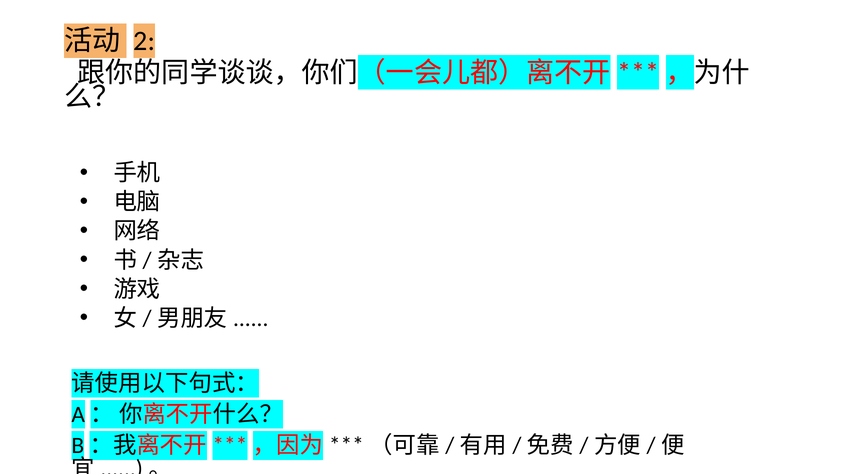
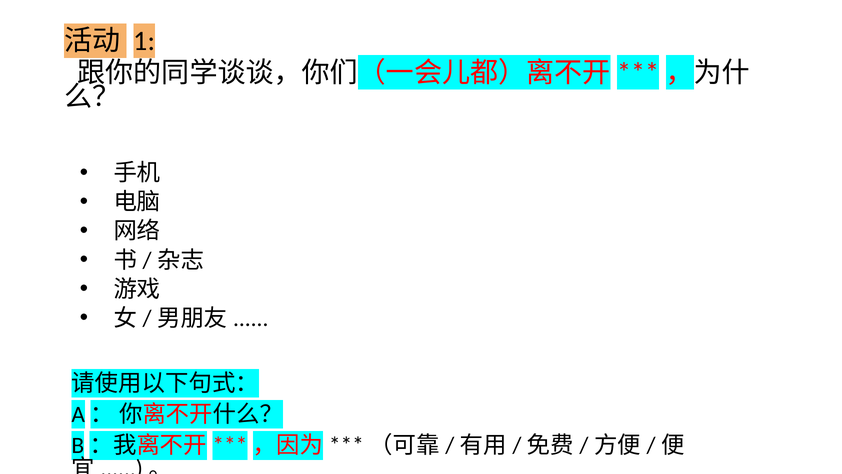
2: 2 -> 1 (144, 41)
